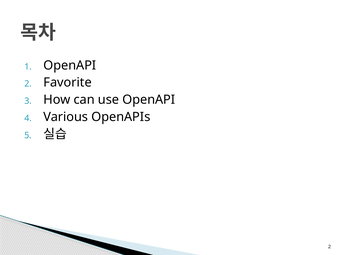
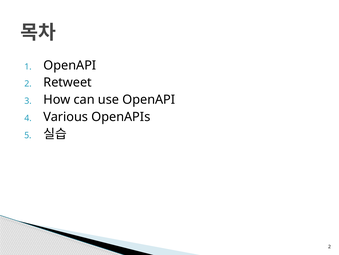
Favorite: Favorite -> Retweet (68, 82)
